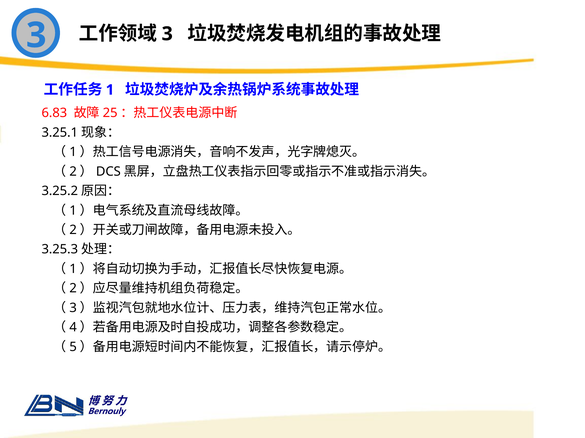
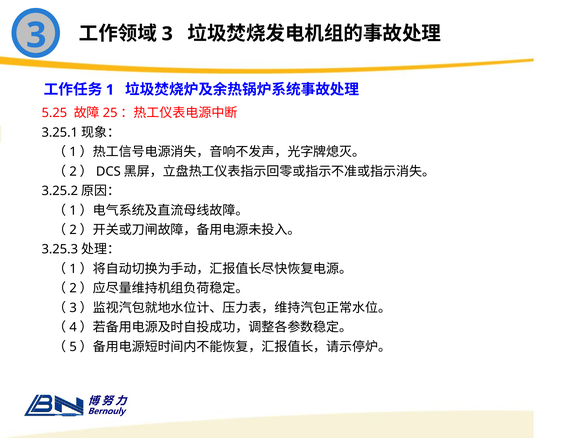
6.83: 6.83 -> 5.25 (54, 113)
